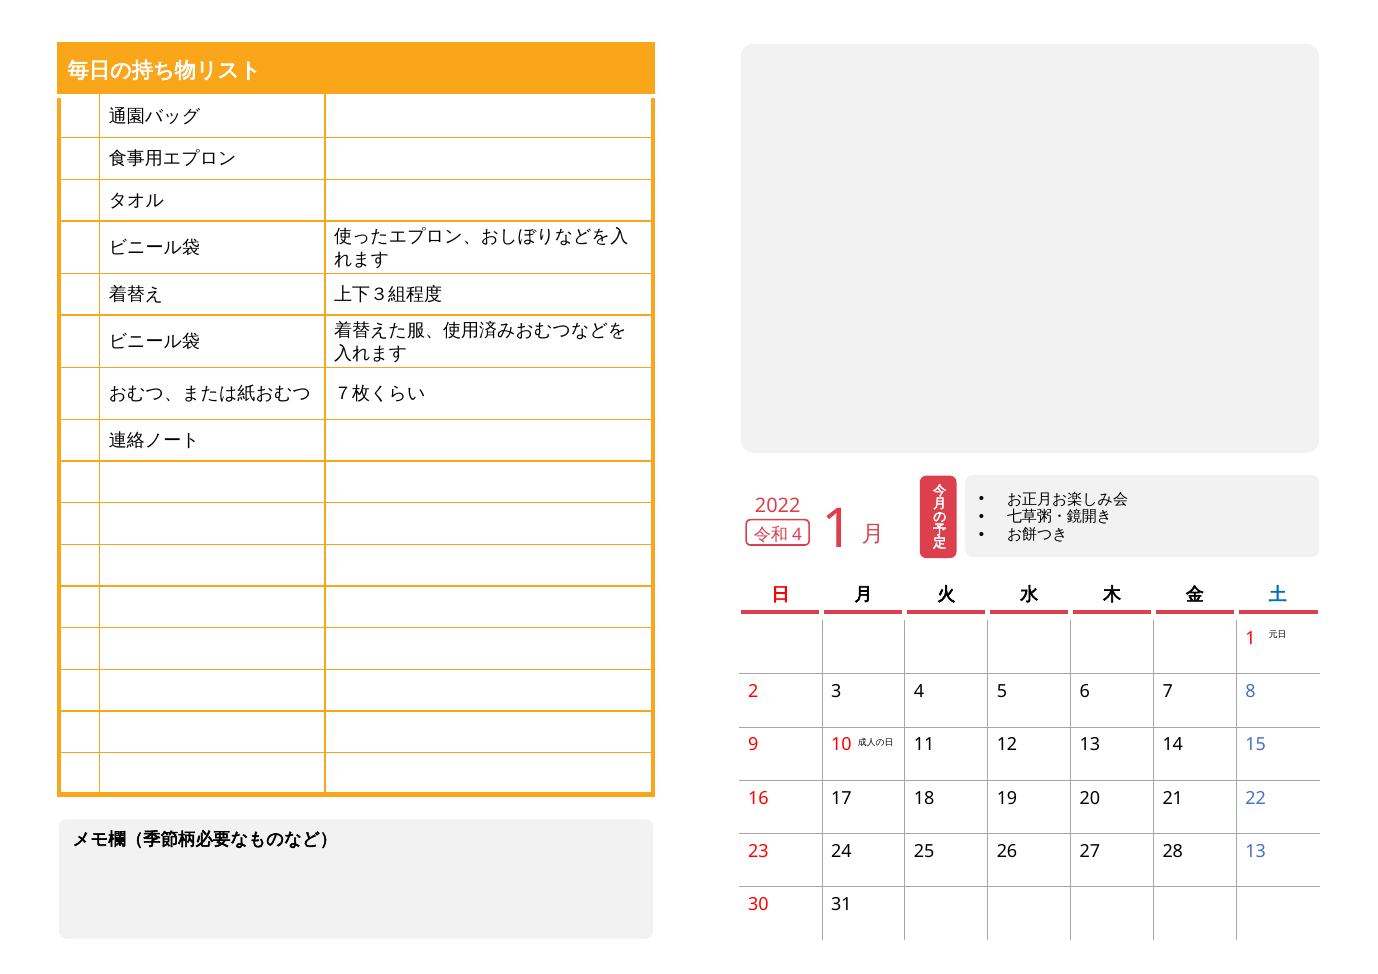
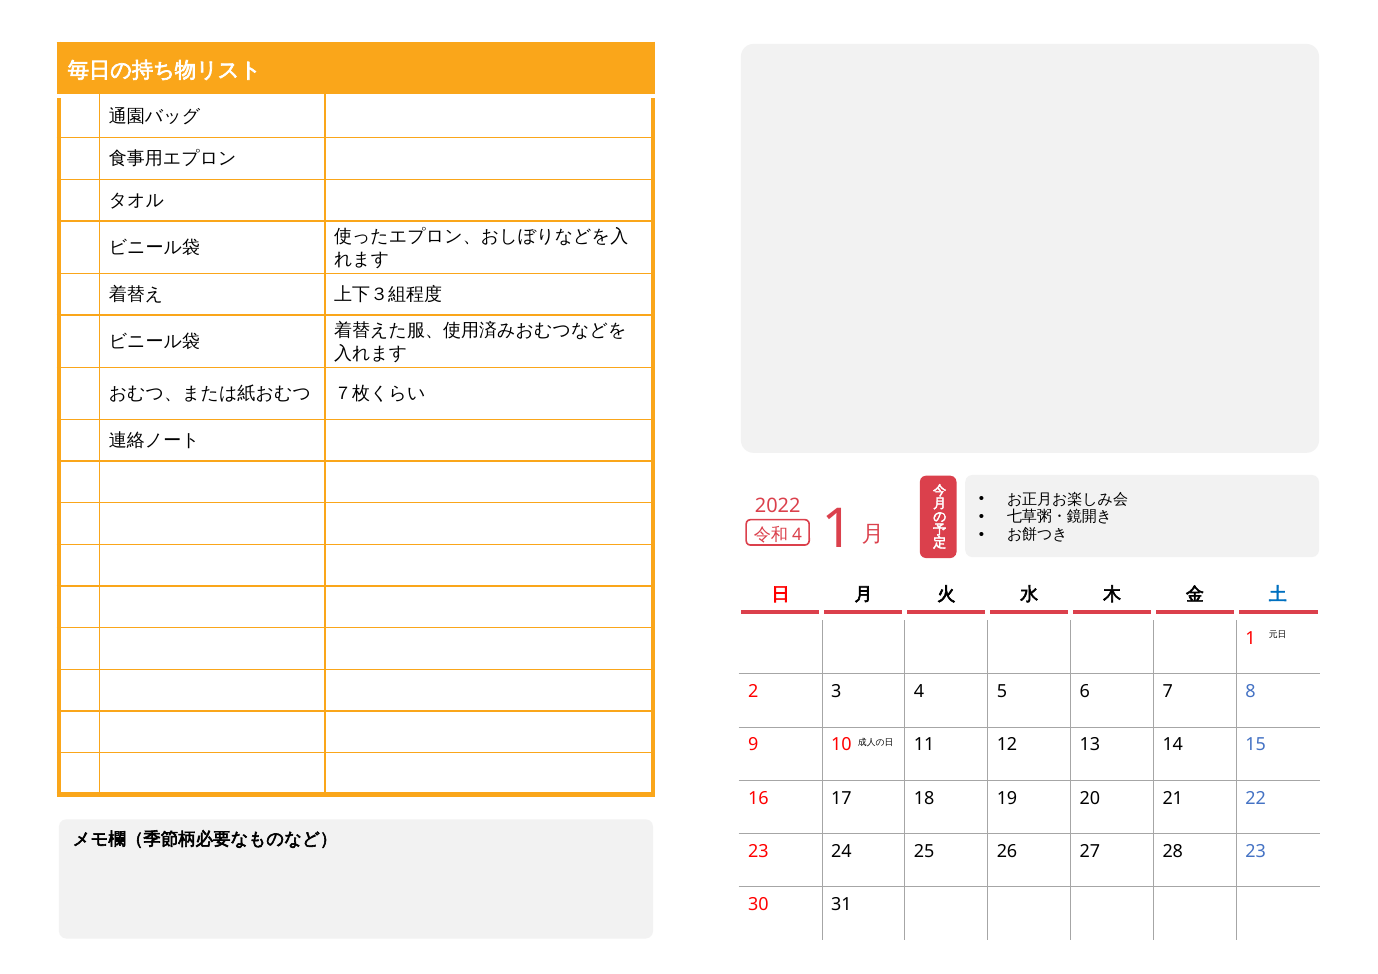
28 13: 13 -> 23 (1256, 852)
